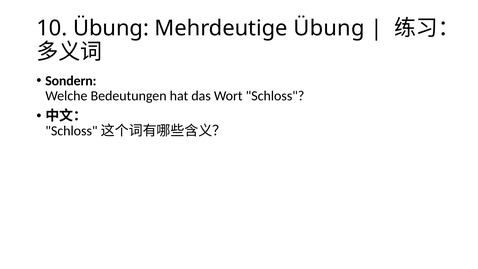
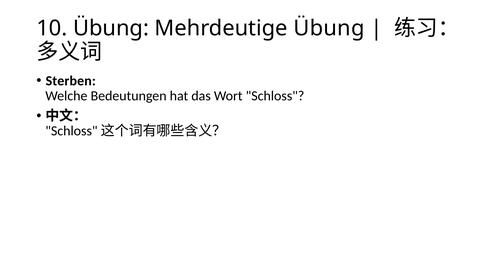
Sondern: Sondern -> Sterben (71, 81)
